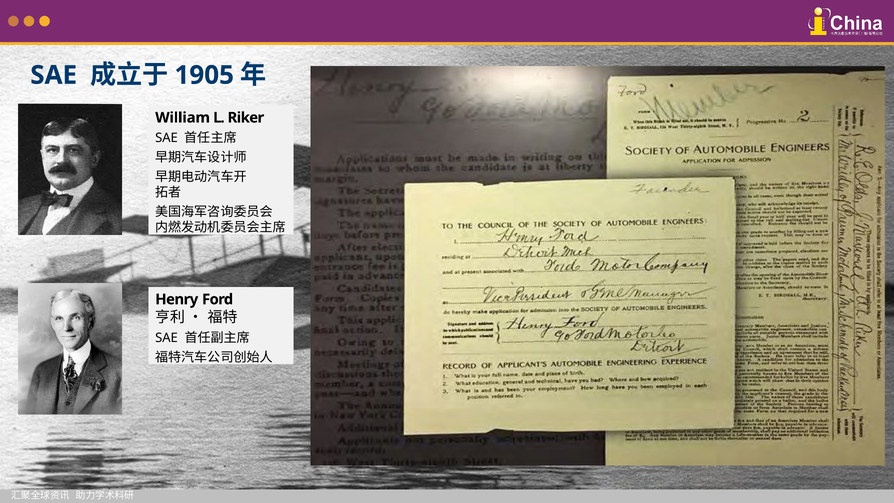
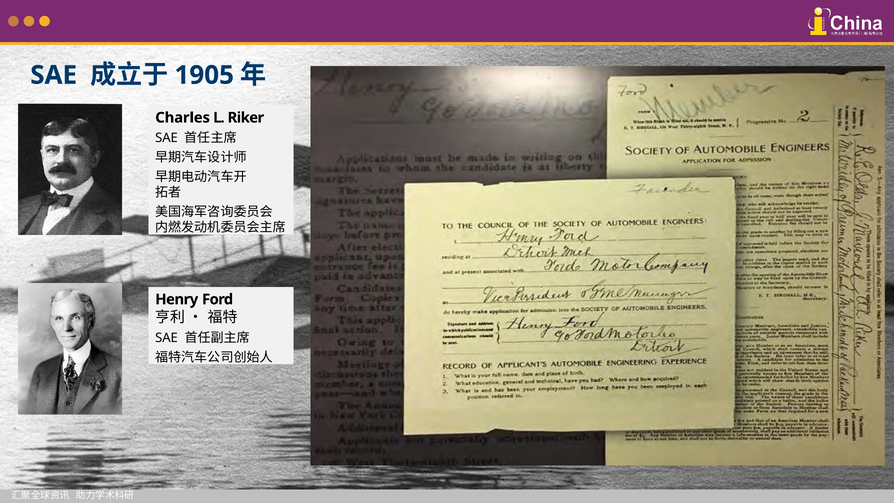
William: William -> Charles (183, 118)
